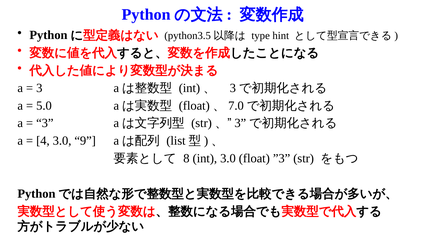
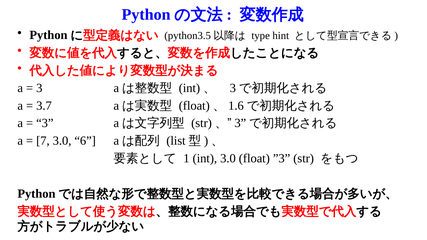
5.0: 5.0 -> 3.7 (44, 106)
7.0: 7.0 -> 1.6 (236, 106)
4: 4 -> 7 (43, 141)
9: 9 -> 6 (85, 141)
8: 8 -> 1 (186, 159)
